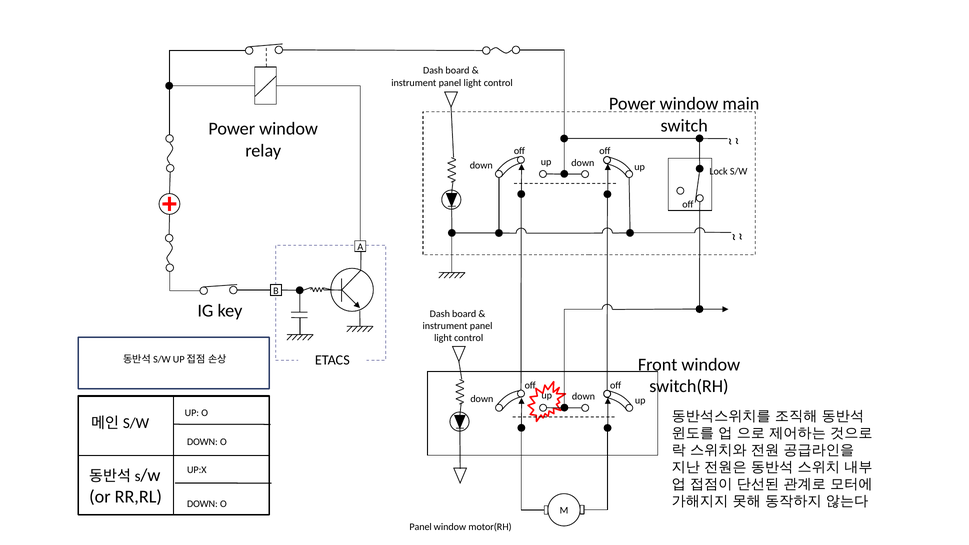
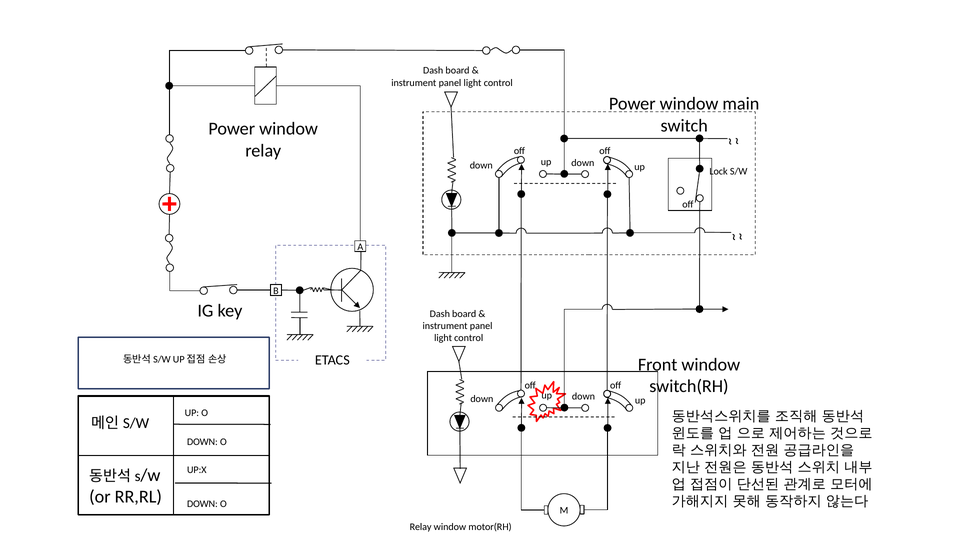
Panel: Panel -> Relay (421, 527)
